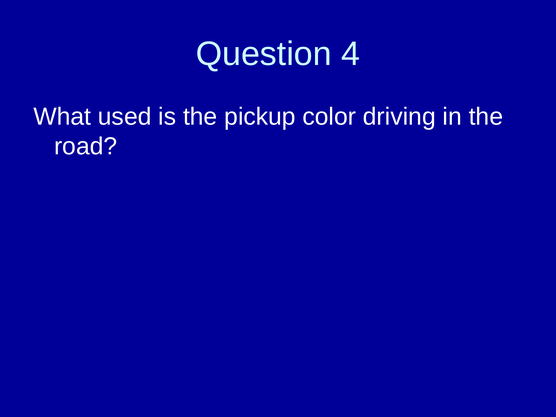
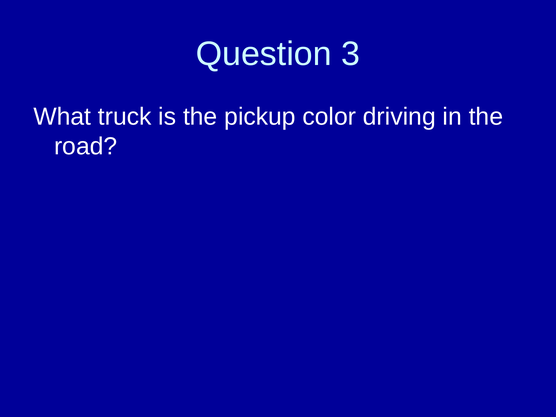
4: 4 -> 3 (351, 54)
used: used -> truck (125, 117)
